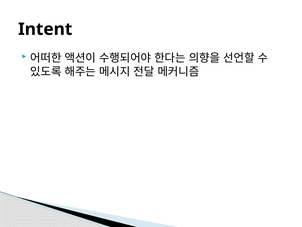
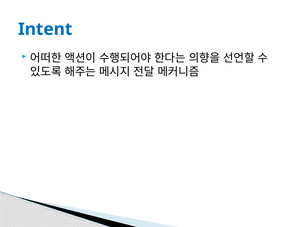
Intent colour: black -> blue (45, 29)
